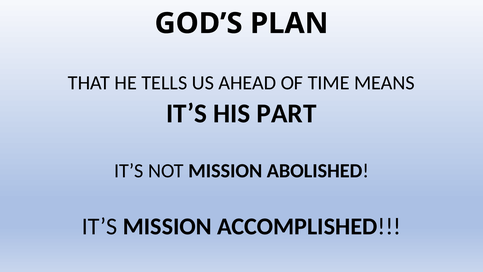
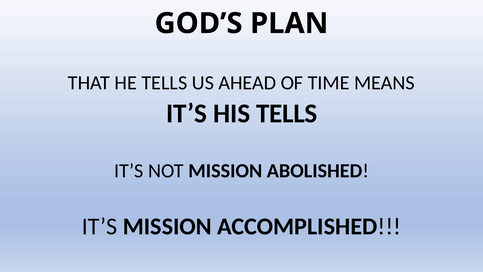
HIS PART: PART -> TELLS (287, 113)
